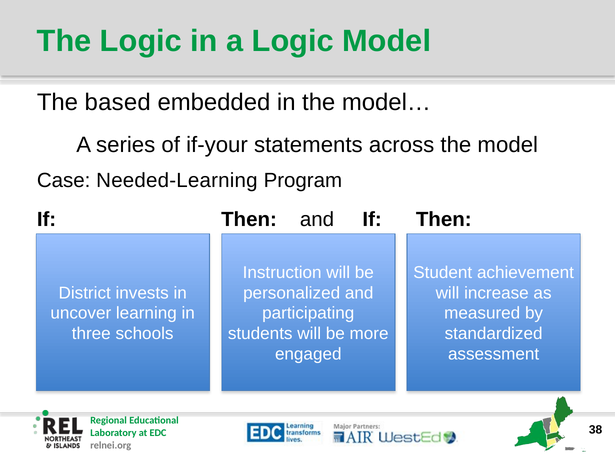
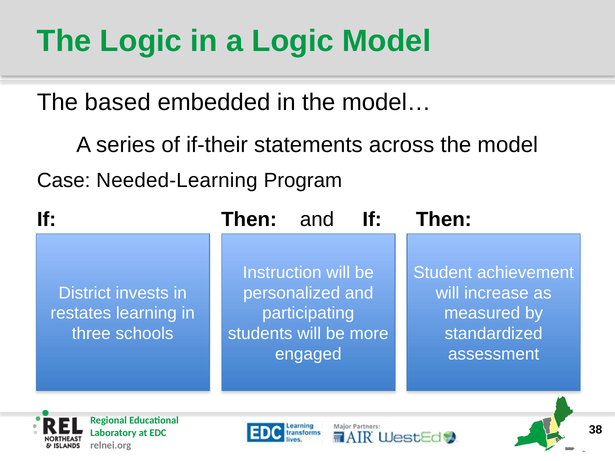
if-your: if-your -> if-their (217, 145)
uncover: uncover -> restates (81, 314)
